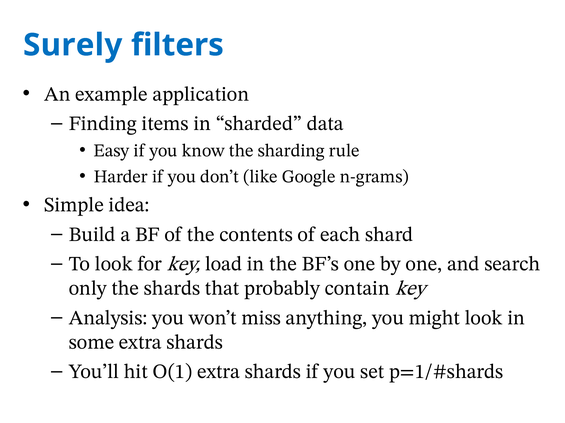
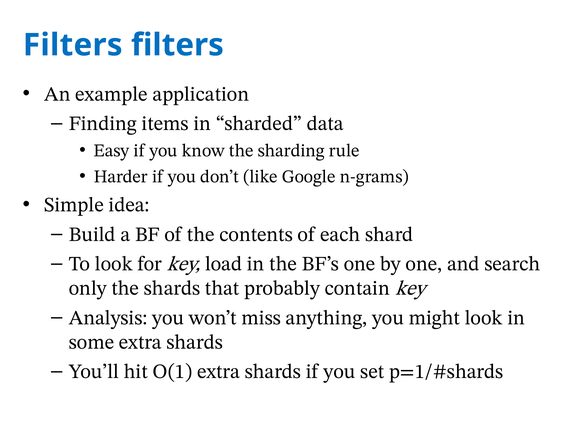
Surely: Surely -> Filters (73, 45)
